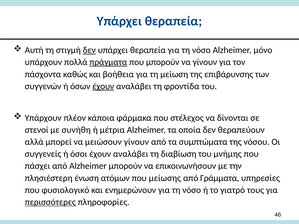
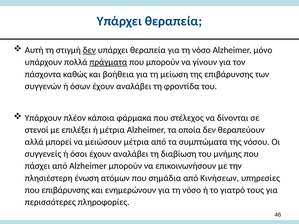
έχουν underline: present -> none (103, 86)
συνήθη: συνήθη -> επιλέξει (76, 130)
μειώσουν γίνουν: γίνουν -> μέτρια (136, 142)
μείωσης: μείωσης -> σημάδια (165, 178)
Γράμματα: Γράμματα -> Κινήσεων (220, 178)
που φυσιολογικό: φυσιολογικό -> επιβάρυνσης (65, 190)
περισσότερες underline: present -> none (50, 202)
